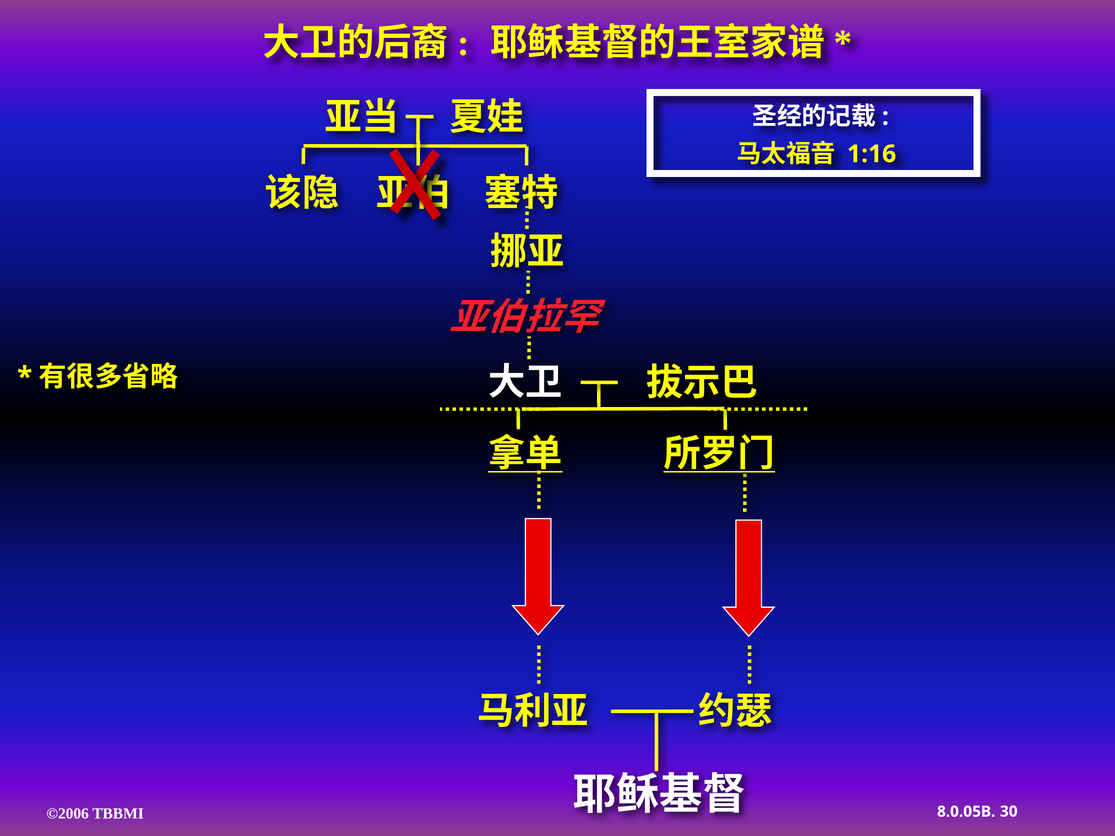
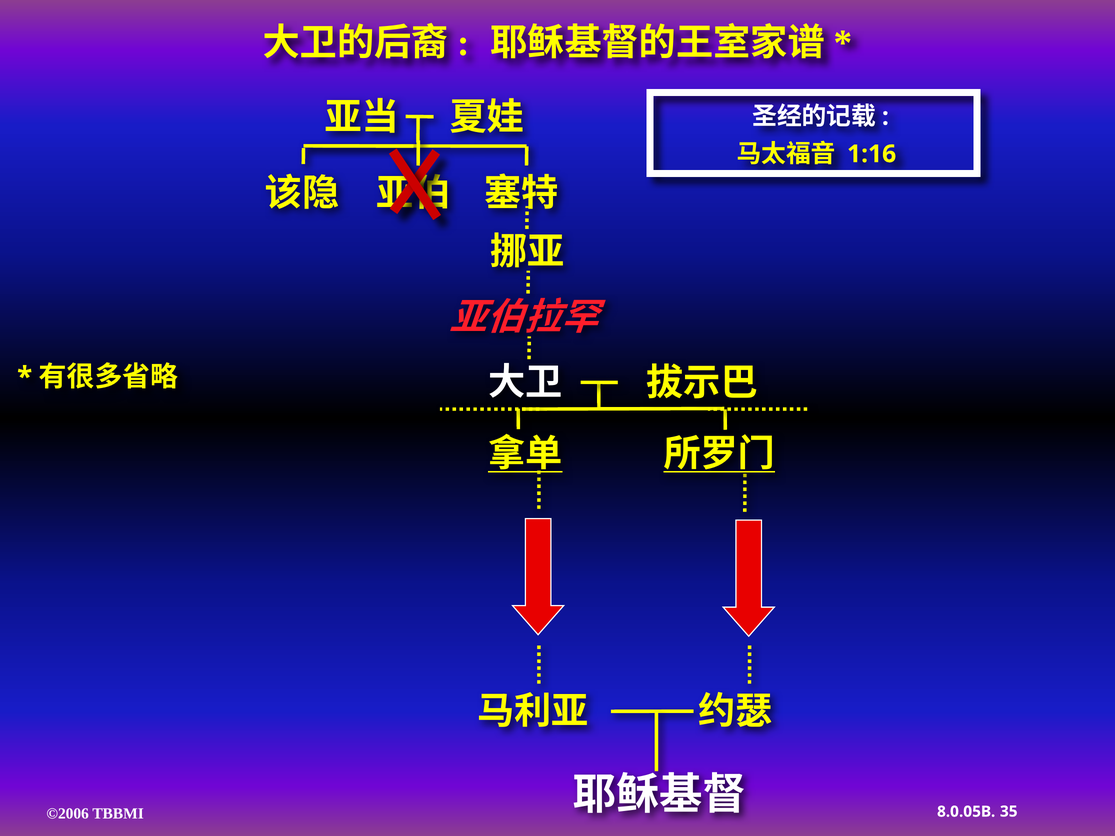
30: 30 -> 35 (1009, 812)
